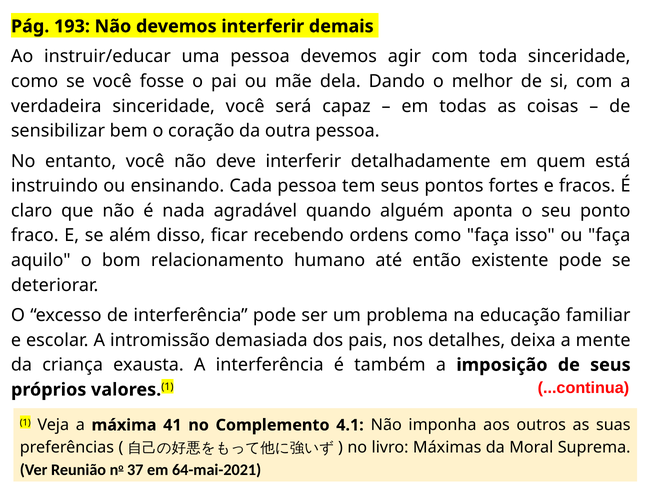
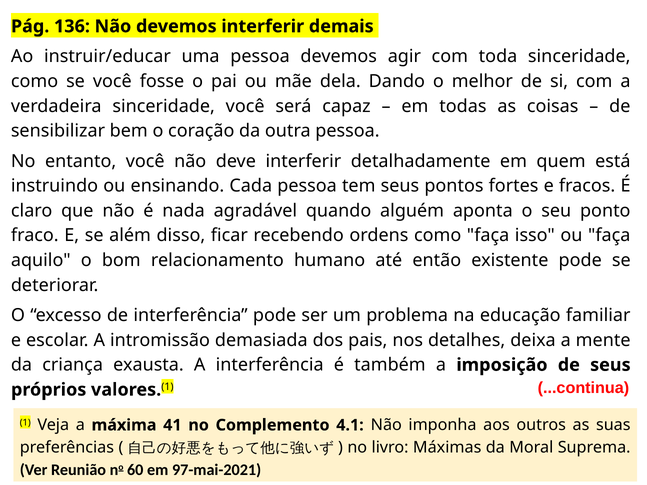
193: 193 -> 136 (72, 26)
37: 37 -> 60 (135, 470)
64-mai-2021: 64-mai-2021 -> 97-mai-2021 (217, 470)
